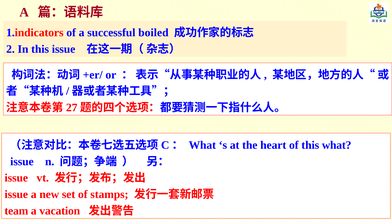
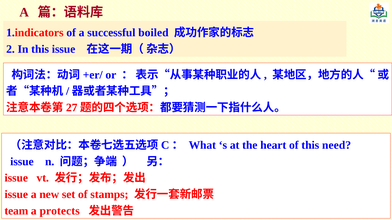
this what: what -> need (337, 145)
vacation: vacation -> protects (60, 211)
